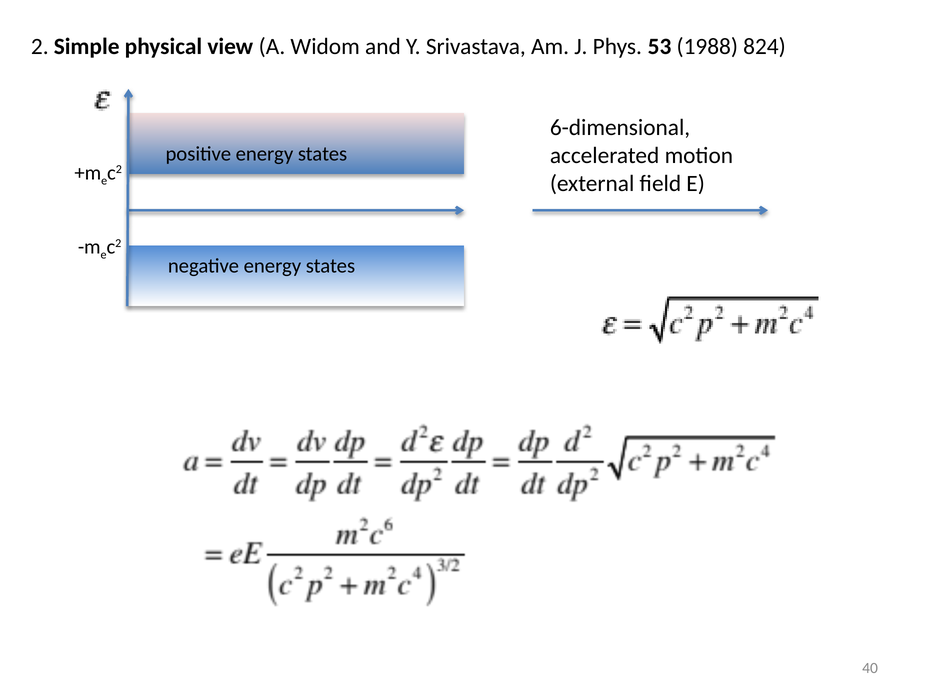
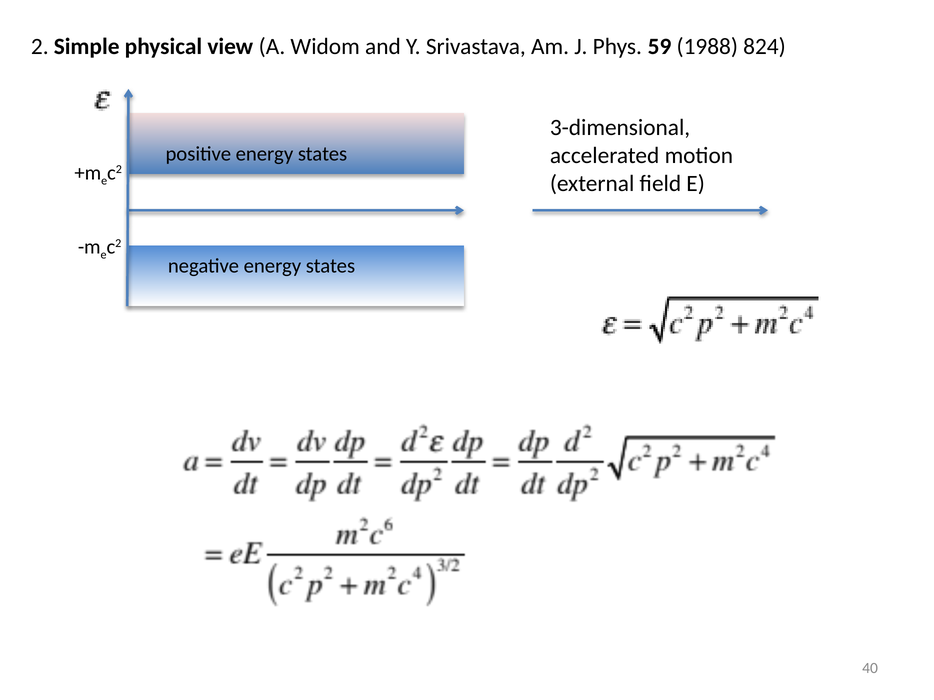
53: 53 -> 59 (660, 47)
6-dimensional: 6-dimensional -> 3-dimensional (620, 127)
